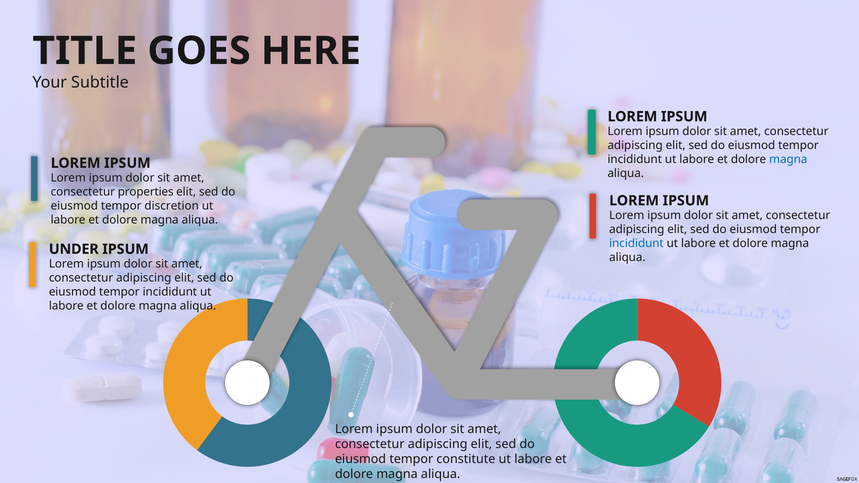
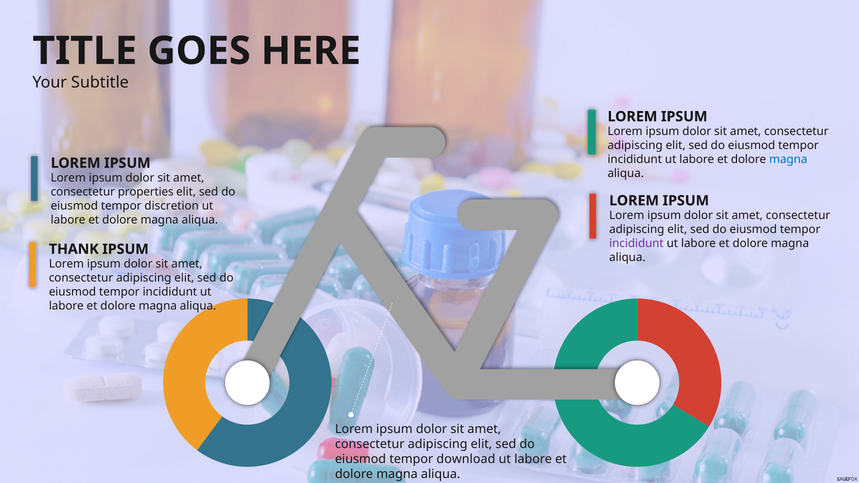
incididunt colour: blue -> purple (636, 244)
UNDER: UNDER -> THANK (74, 249)
constitute: constitute -> download (466, 459)
